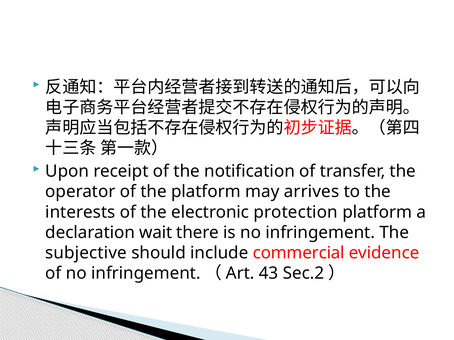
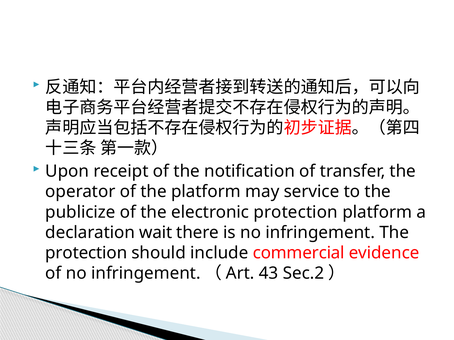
arrives: arrives -> service (312, 192)
interests: interests -> publicize (80, 212)
subjective: subjective -> protection (86, 253)
